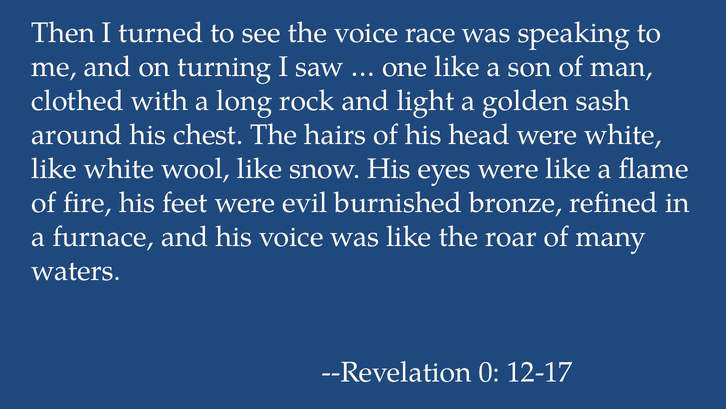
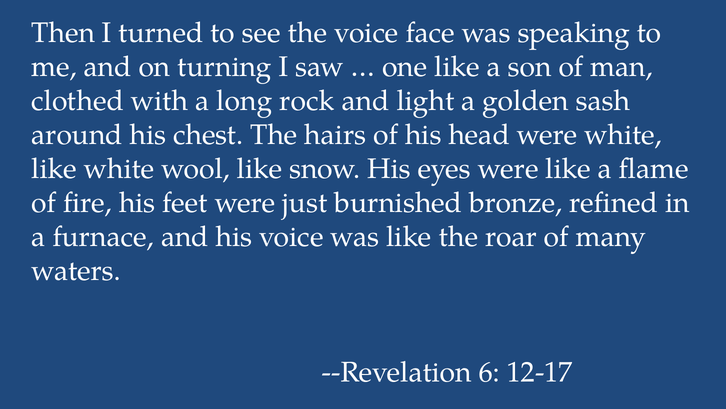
race: race -> face (430, 33)
evil: evil -> just (305, 203)
0: 0 -> 6 (489, 372)
